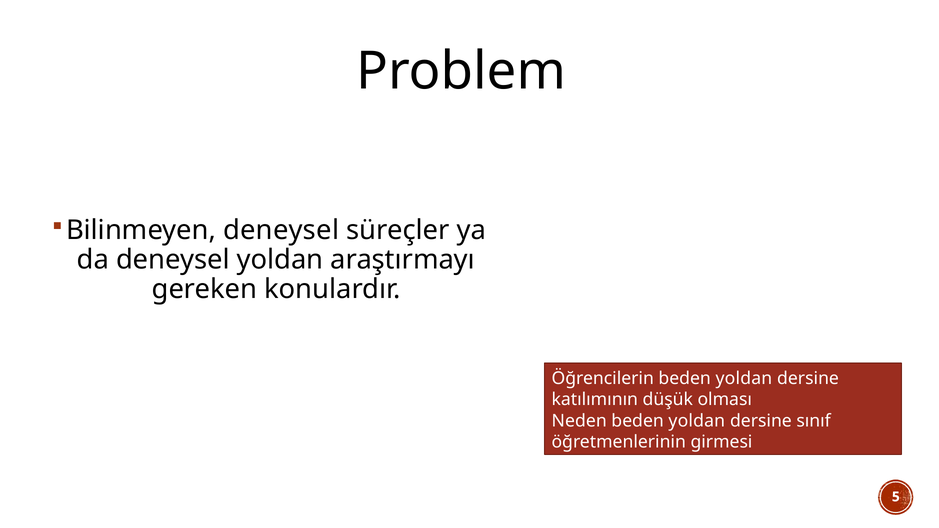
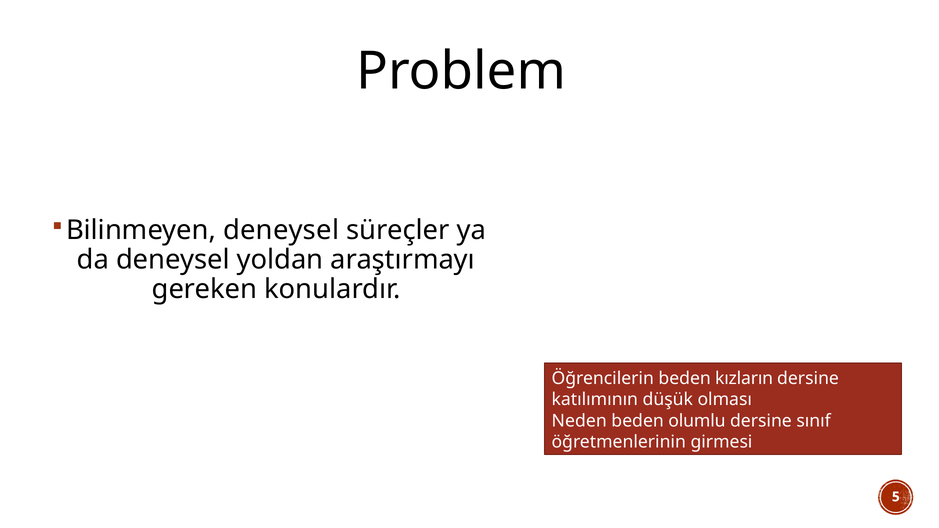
Öğrencilerin beden yoldan: yoldan -> kızların (744, 379)
yoldan: yoldan -> olumlu (697, 421)
